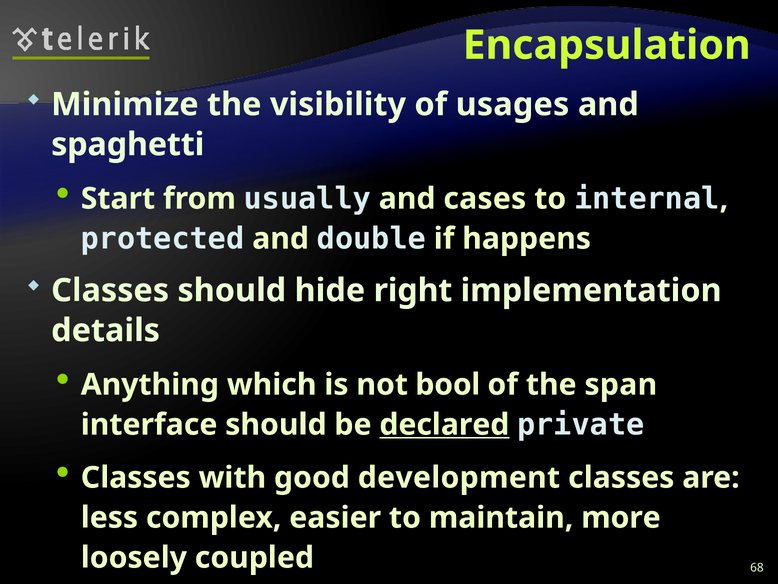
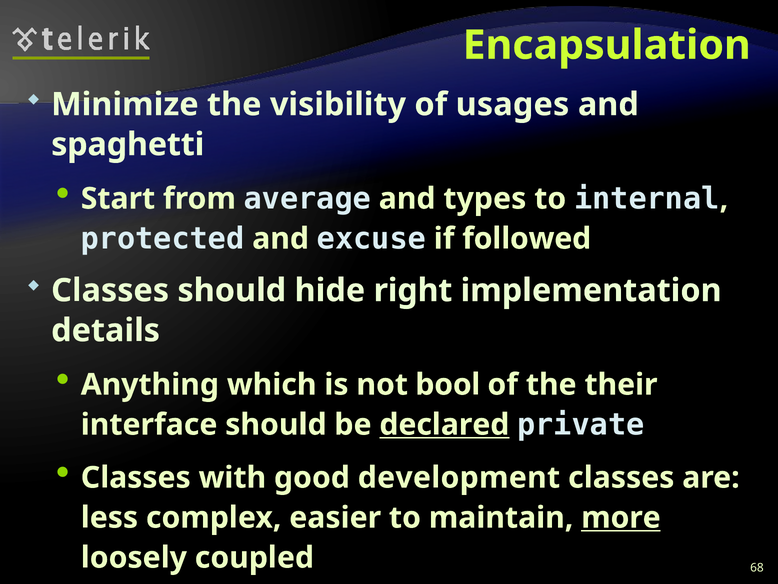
usually: usually -> average (307, 198)
cases: cases -> types (485, 198)
double: double -> excuse (371, 238)
happens: happens -> followed (527, 238)
span: span -> their (621, 384)
more underline: none -> present (621, 517)
